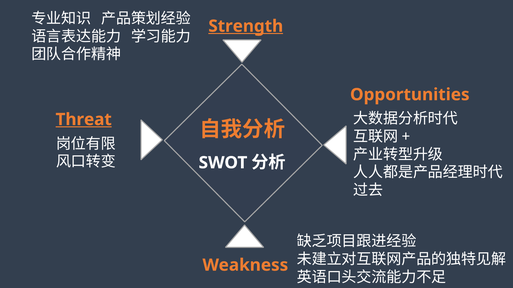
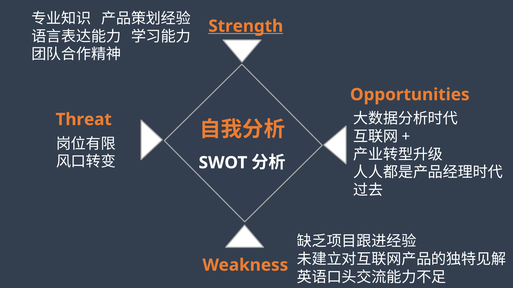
Threat underline: present -> none (84, 120)
